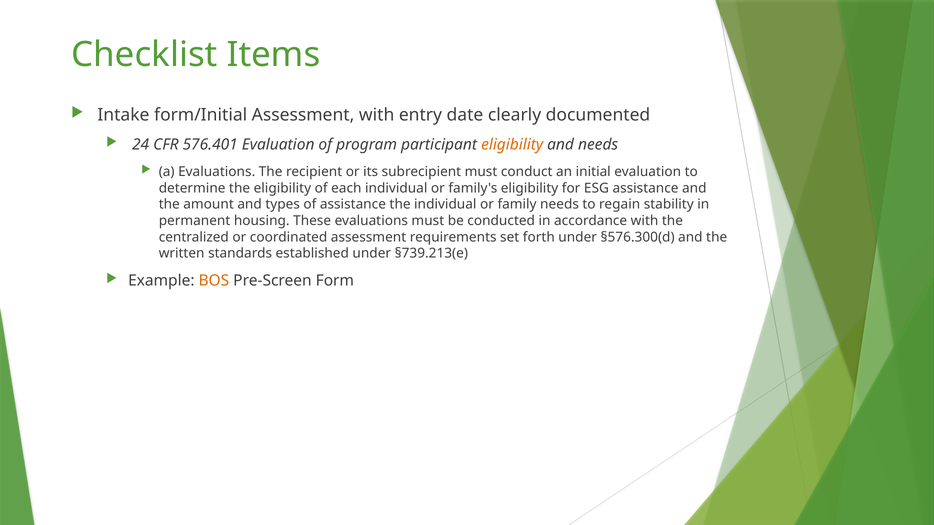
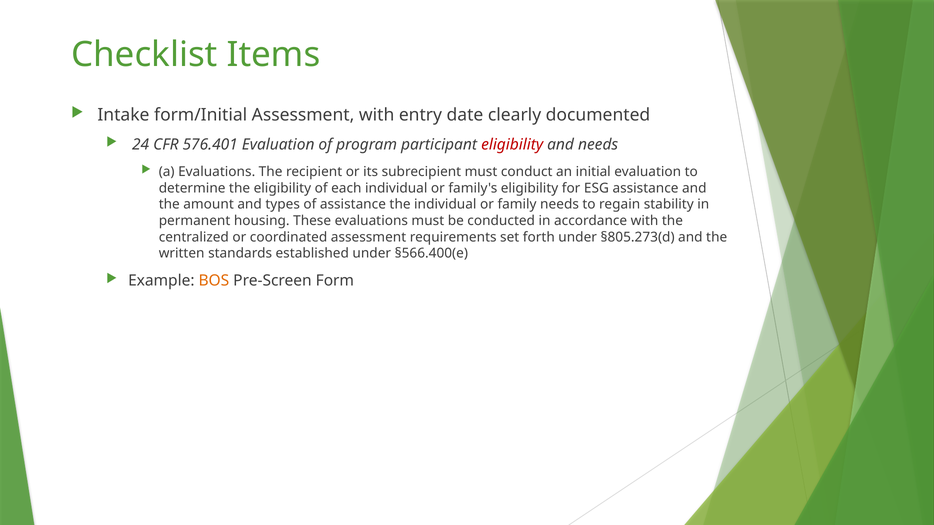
eligibility colour: orange -> red (512, 145)
§576.300(d: §576.300(d -> §805.273(d (638, 237)
§739.213(e: §739.213(e -> §566.400(e (431, 254)
